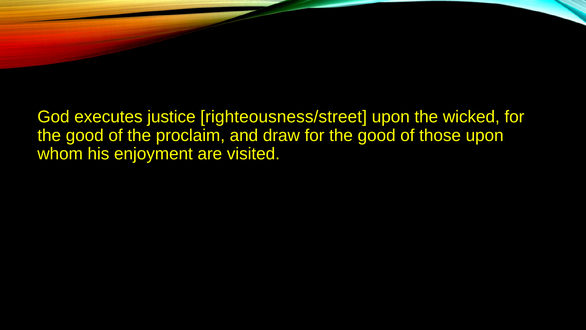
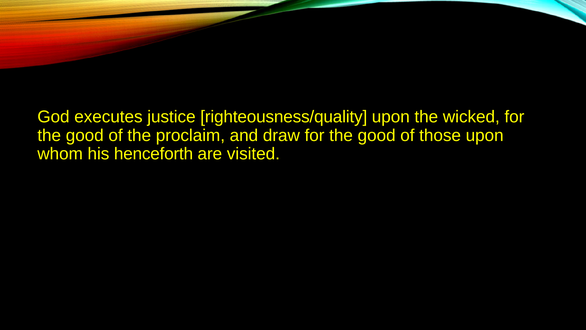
righteousness/street: righteousness/street -> righteousness/quality (284, 117)
enjoyment: enjoyment -> henceforth (154, 154)
